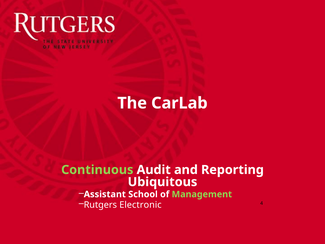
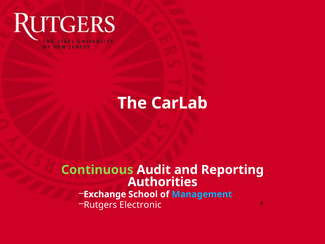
Ubiquitous: Ubiquitous -> Authorities (163, 182)
Assistant: Assistant -> Exchange (105, 194)
Management colour: light green -> light blue (202, 194)
